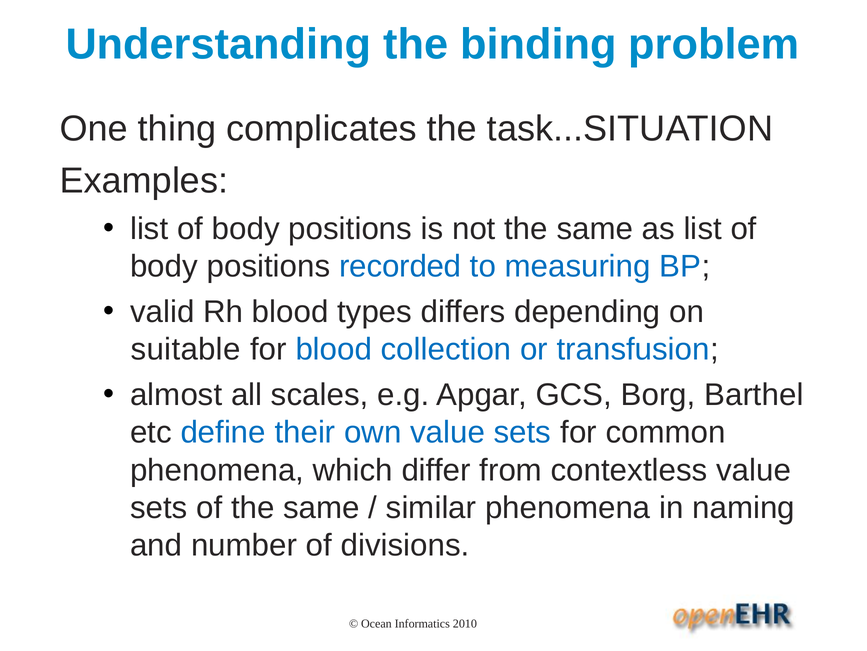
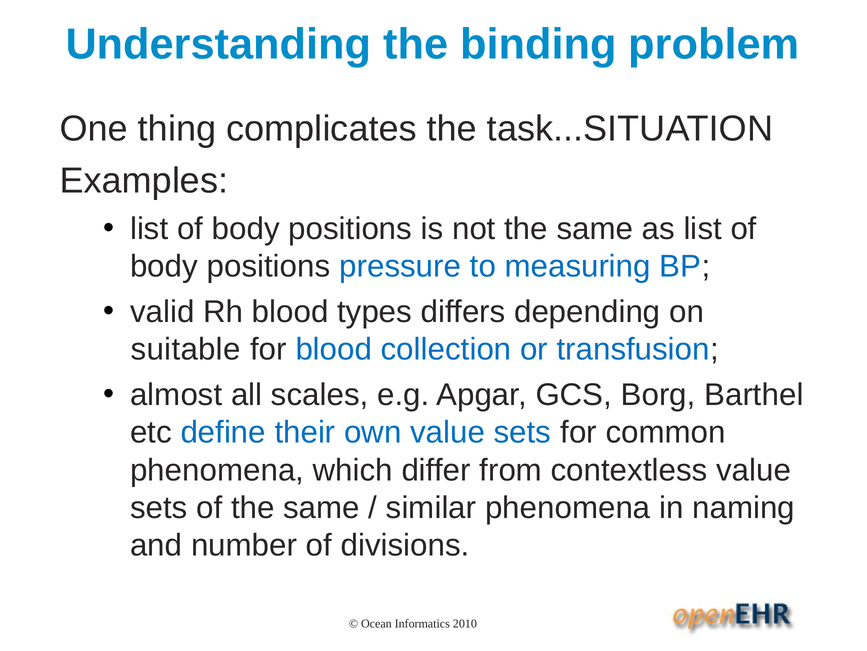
recorded: recorded -> pressure (400, 266)
